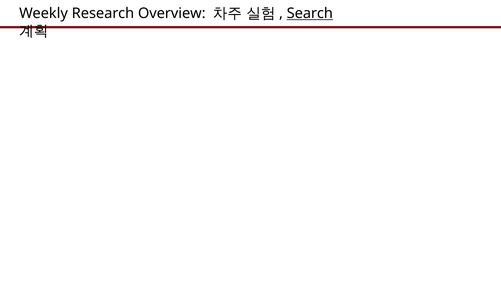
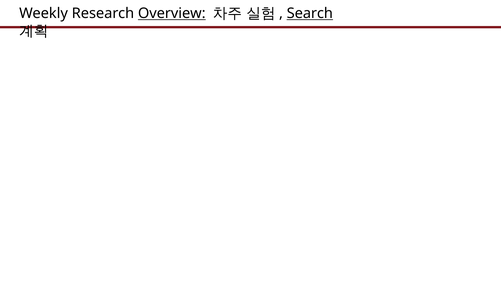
Overview underline: none -> present (172, 13)
